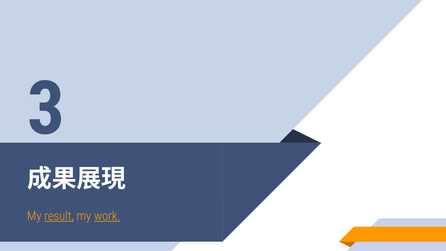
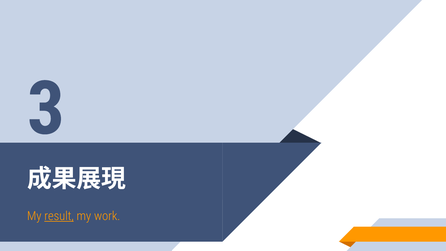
work underline: present -> none (107, 216)
